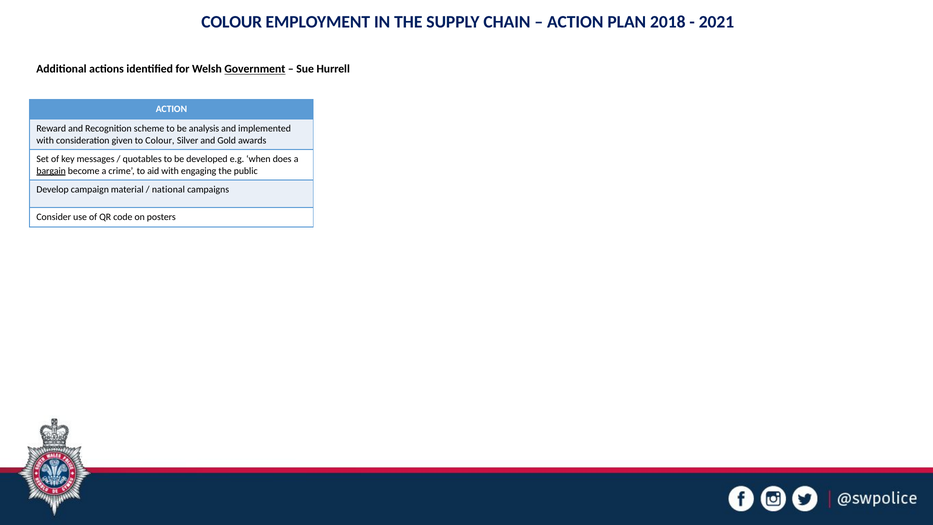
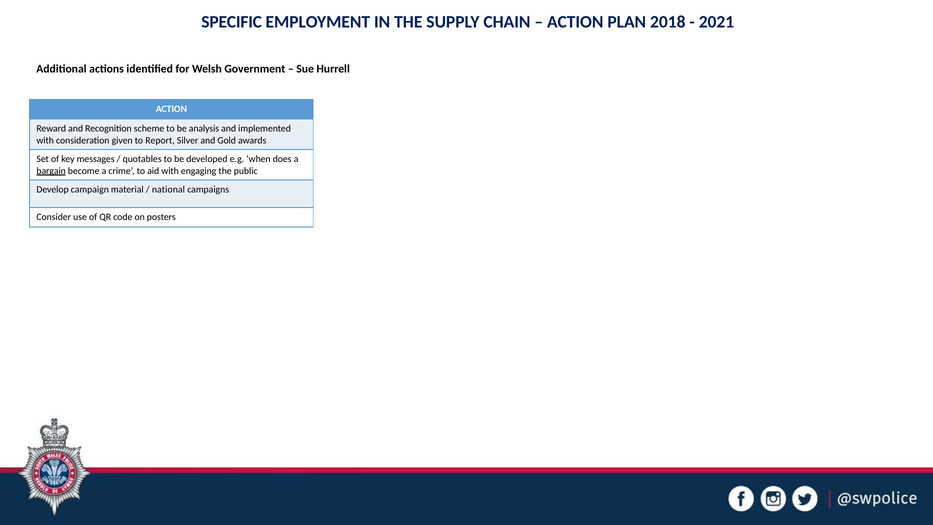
COLOUR: COLOUR -> SPECIFIC (232, 22)
Government underline: present -> none (255, 69)
to Colour: Colour -> Report (160, 140)
